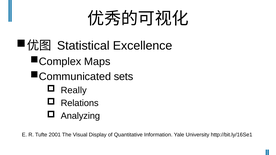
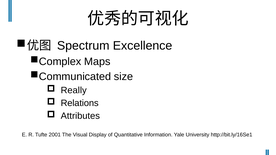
Statistical: Statistical -> Spectrum (83, 46)
sets: sets -> size (123, 77)
Analyzing: Analyzing -> Attributes (80, 116)
